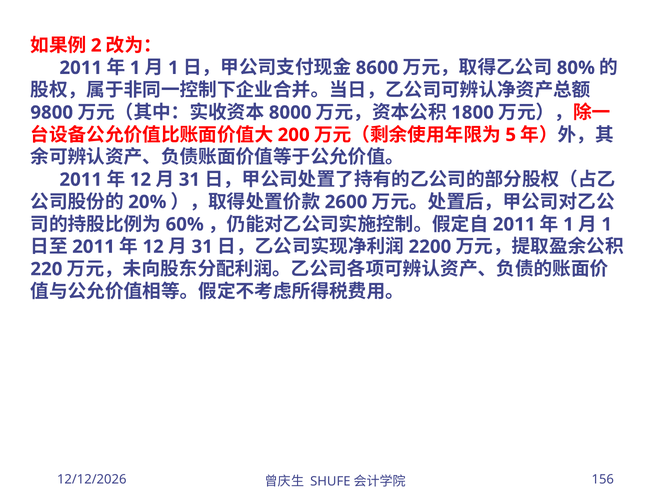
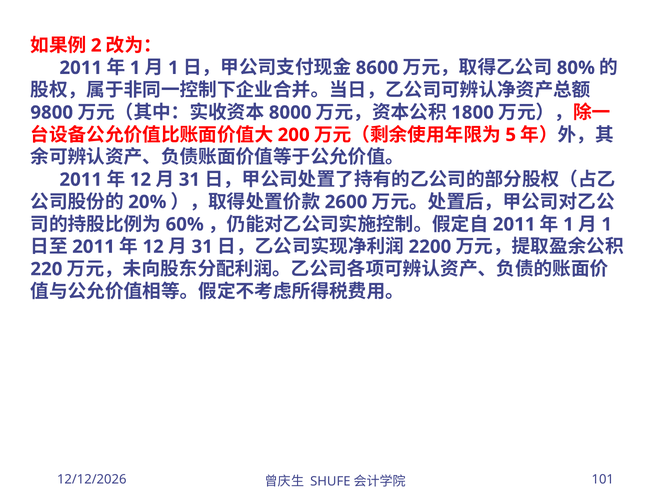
156: 156 -> 101 (603, 480)
